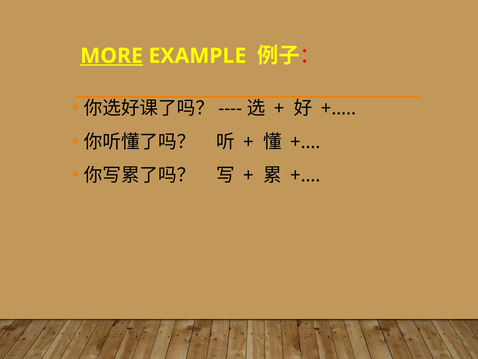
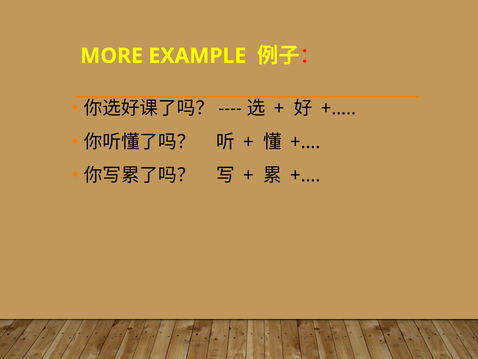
MORE underline: present -> none (112, 56)
